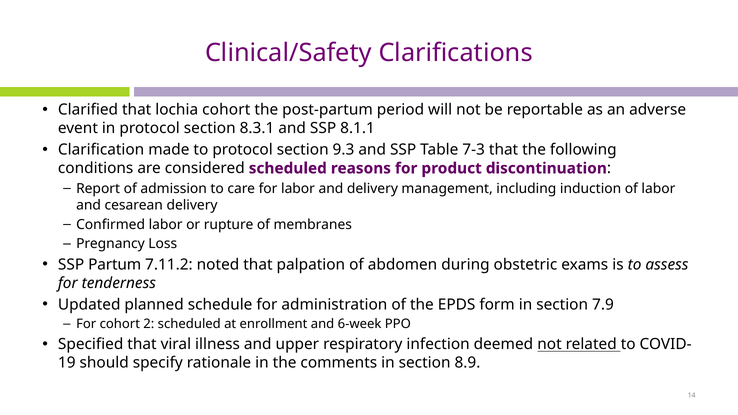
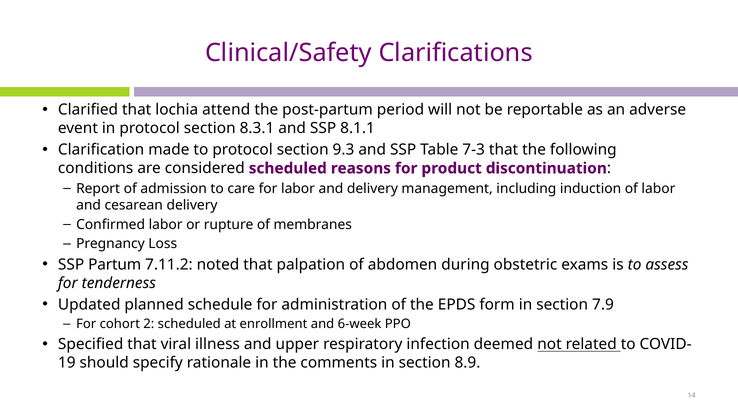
lochia cohort: cohort -> attend (226, 110)
